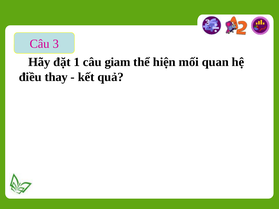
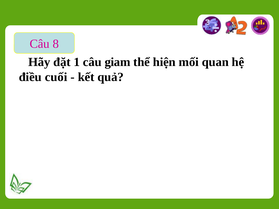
3: 3 -> 8 (56, 44)
thay: thay -> cuối (56, 77)
